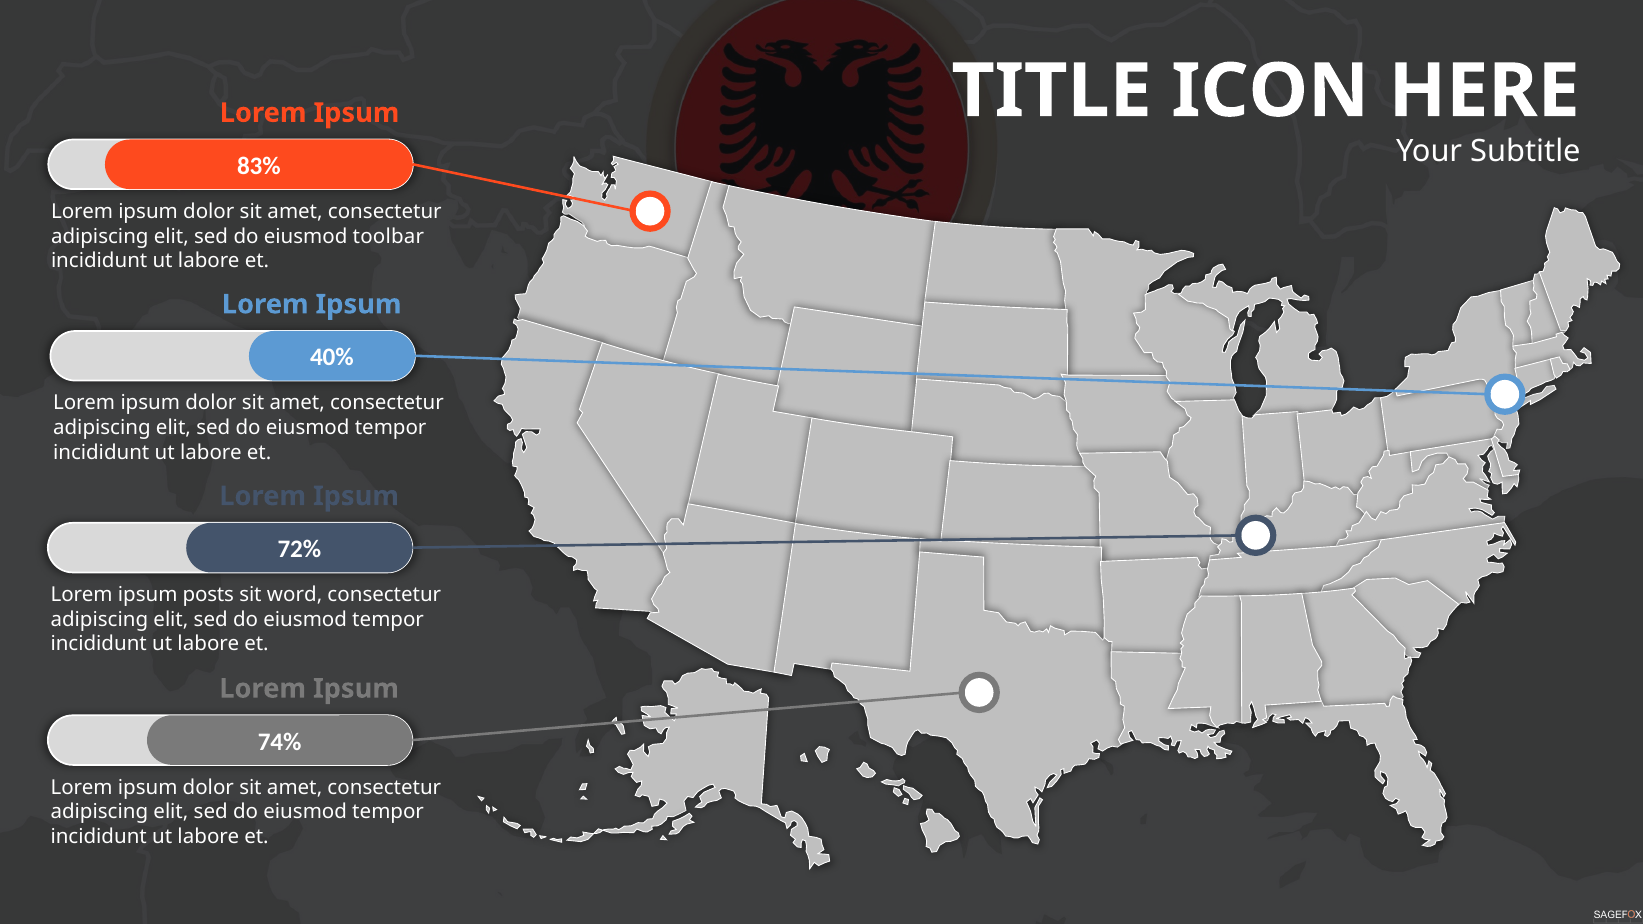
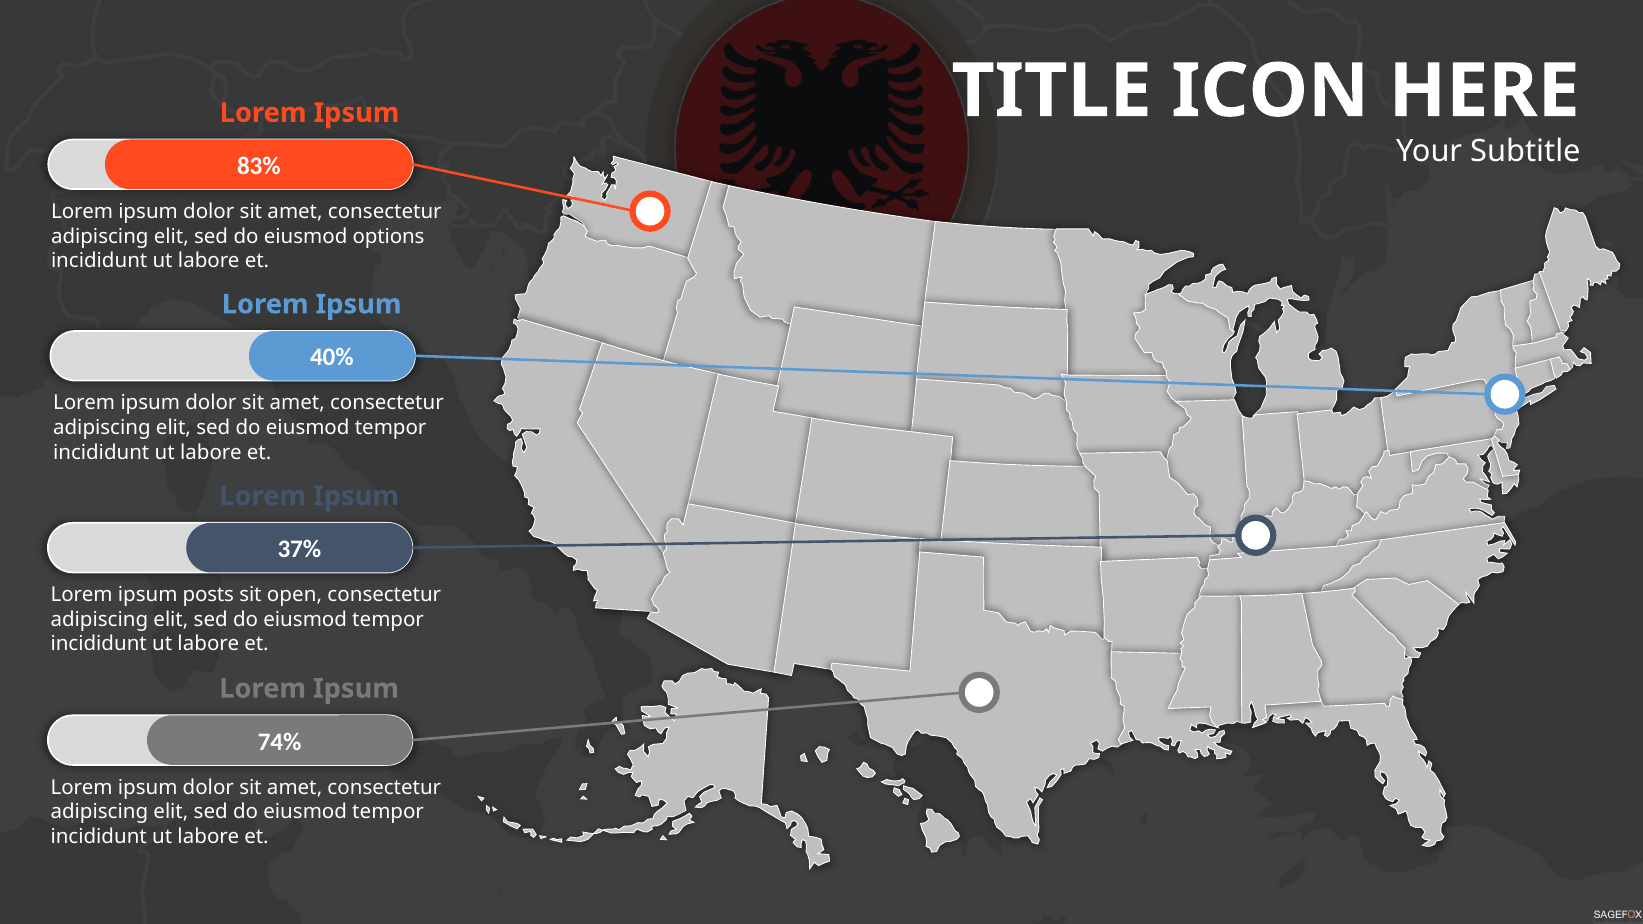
toolbar: toolbar -> options (389, 236)
72%: 72% -> 37% (299, 549)
word: word -> open (295, 595)
